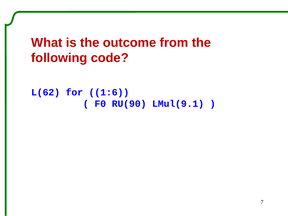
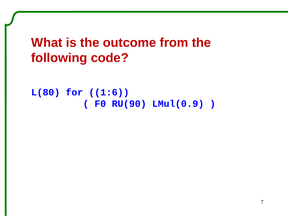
L(62: L(62 -> L(80 (46, 92)
LMul(9.1: LMul(9.1 -> LMul(0.9 (178, 104)
